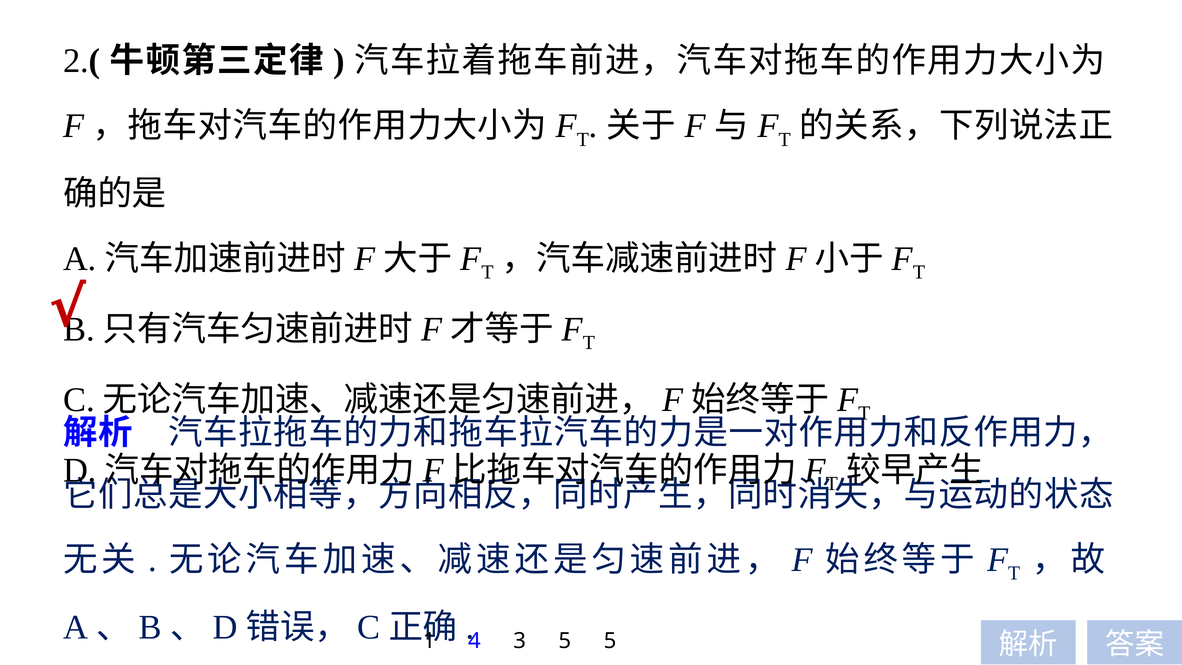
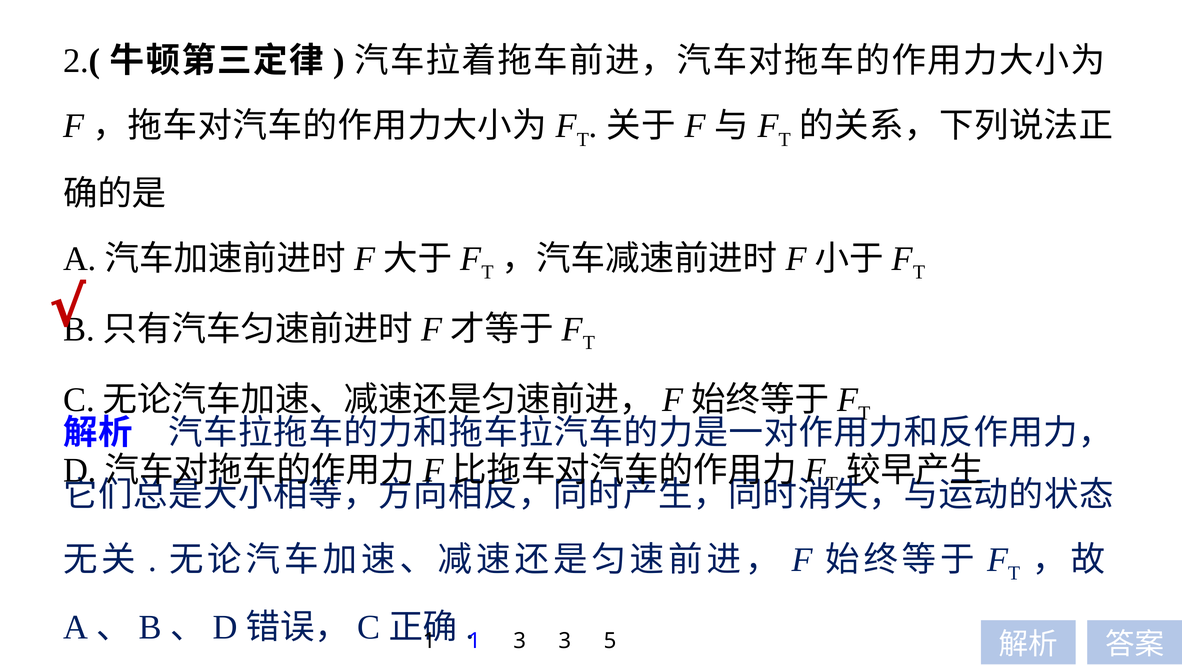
4: 4 -> 1 (474, 641)
3 5: 5 -> 3 (565, 641)
